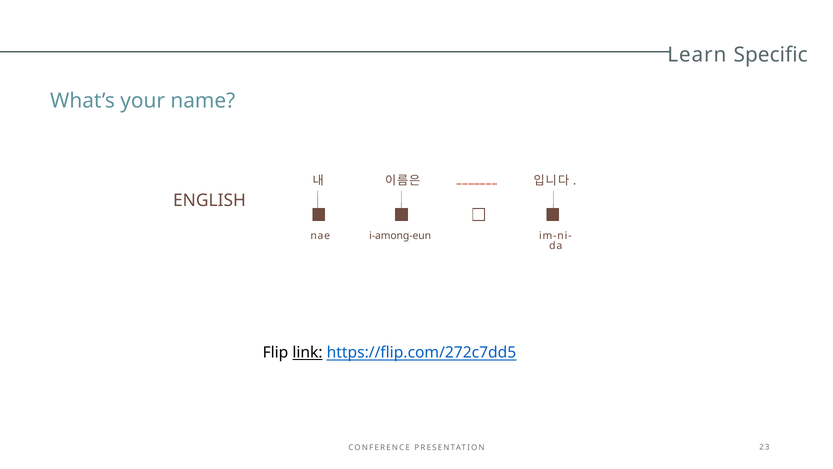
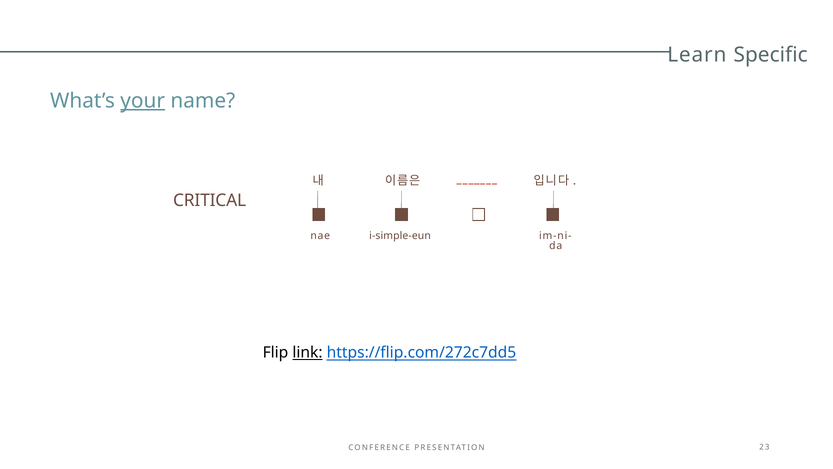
your underline: none -> present (143, 101)
ENGLISH: ENGLISH -> CRITICAL (210, 200)
i-among-eun: i-among-eun -> i-simple-eun (400, 236)
